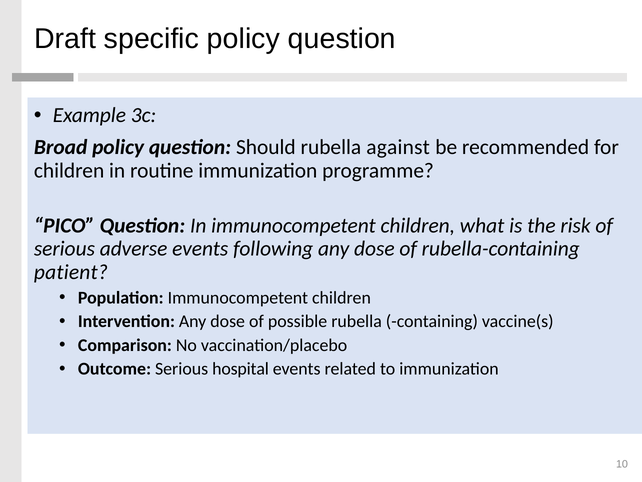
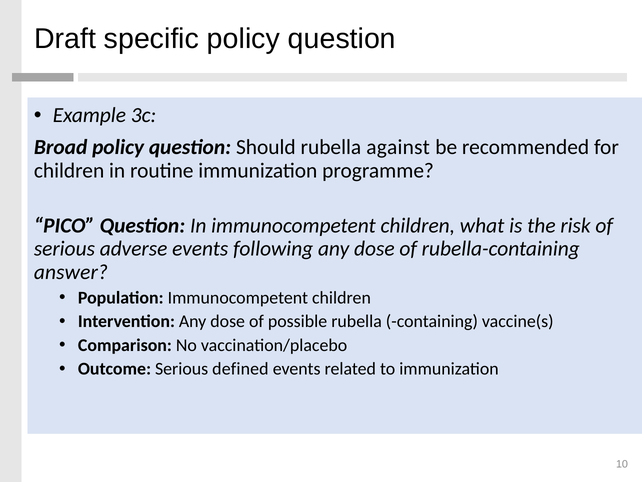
patient: patient -> answer (71, 272)
hospital: hospital -> defined (240, 369)
